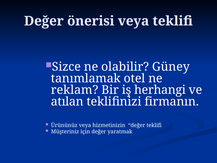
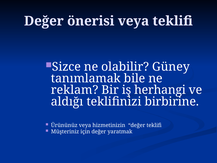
otel: otel -> bile (135, 78)
atılan: atılan -> aldığı (67, 101)
firmanın: firmanın -> birbirine (172, 101)
